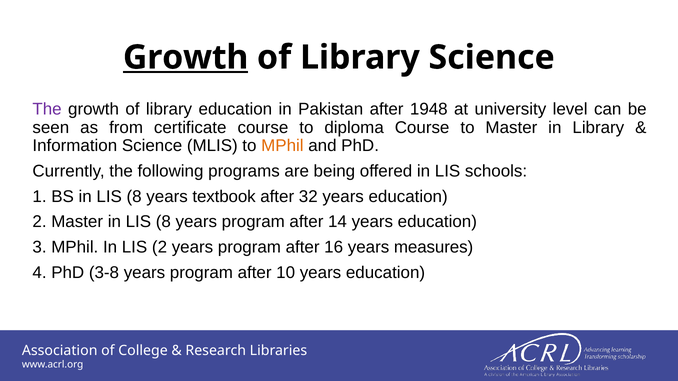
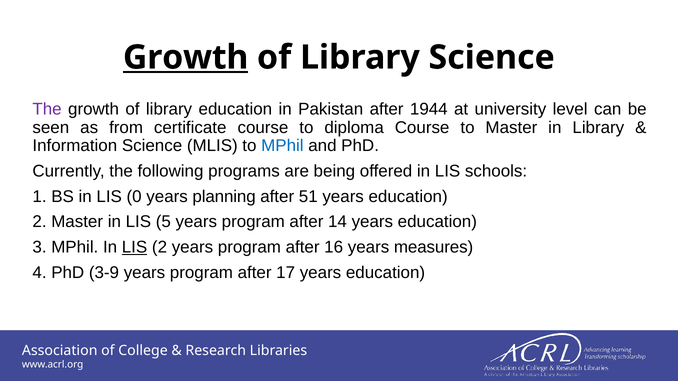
1948: 1948 -> 1944 (429, 109)
MPhil colour: orange -> blue (282, 146)
BS in LIS 8: 8 -> 0 (134, 197)
textbook: textbook -> planning (224, 197)
32: 32 -> 51 (308, 197)
Master in LIS 8: 8 -> 5 (163, 222)
LIS underline: none -> present (135, 247)
3-8: 3-8 -> 3-9 (104, 273)
10: 10 -> 17 (286, 273)
